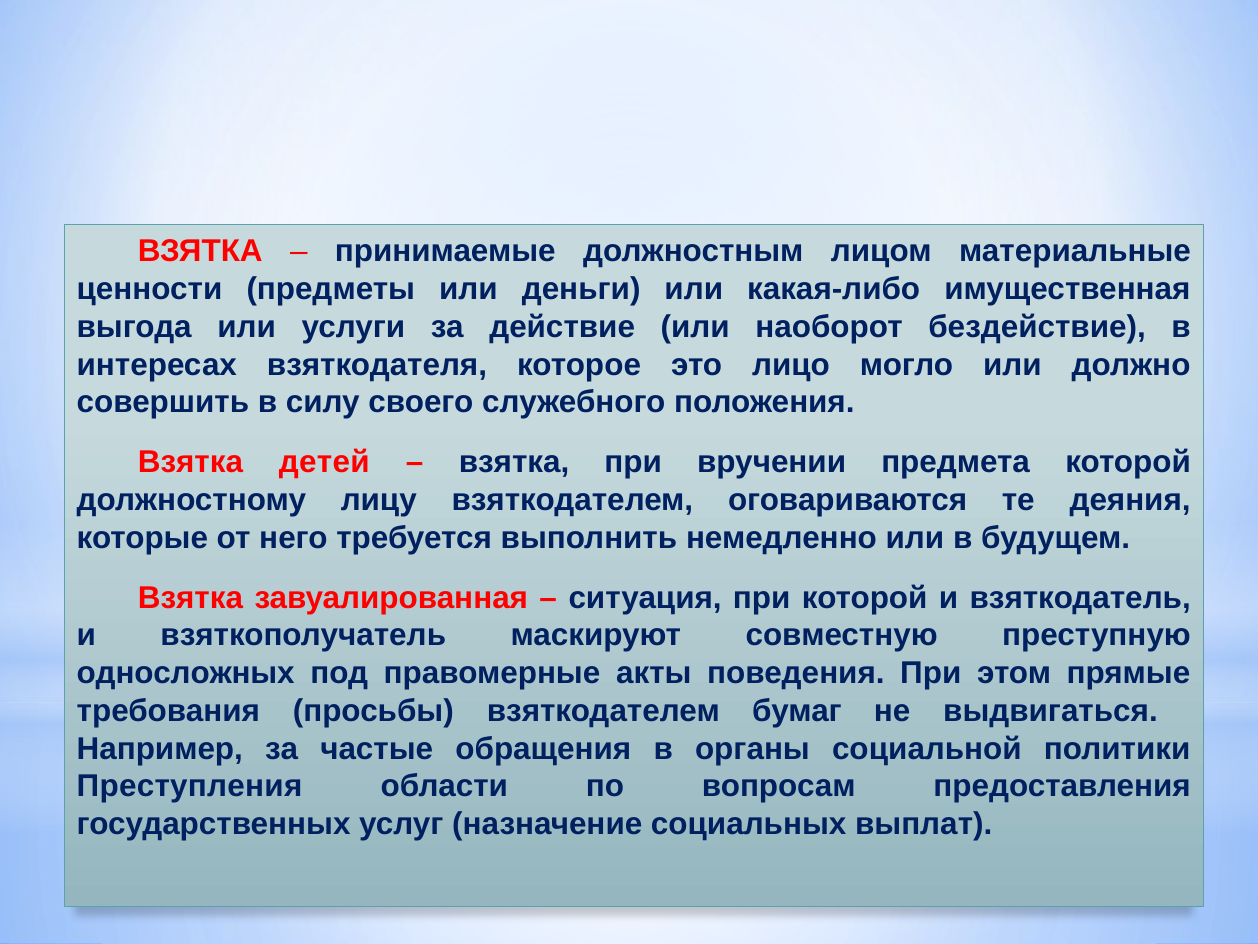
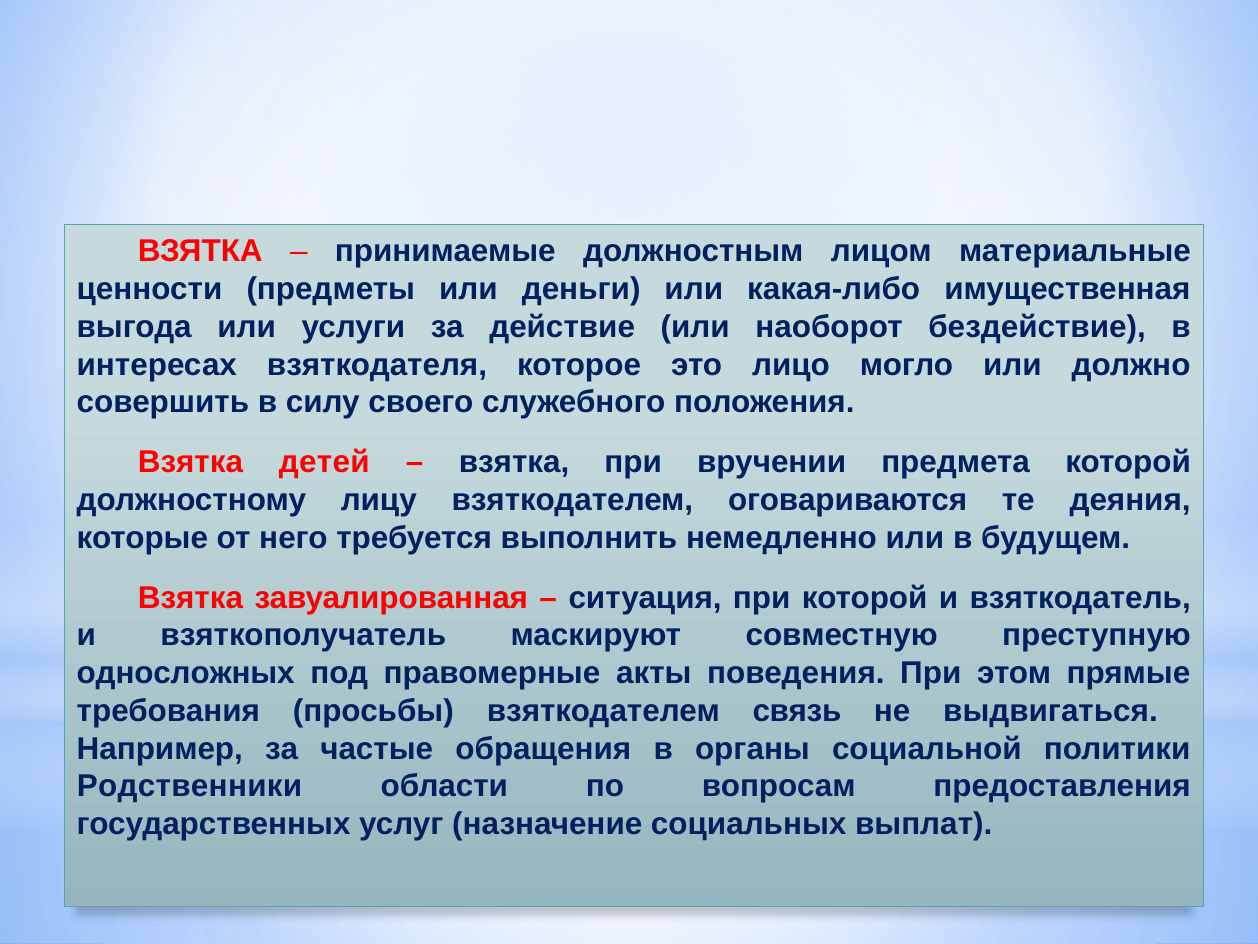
бумаг: бумаг -> связь (797, 711)
Преступления: Преступления -> Родственники (190, 786)
